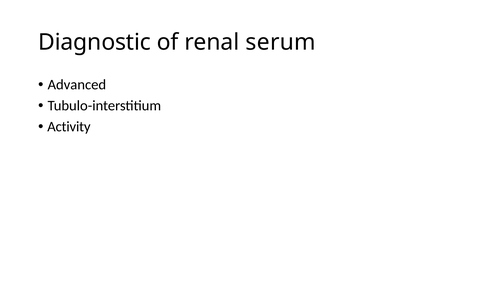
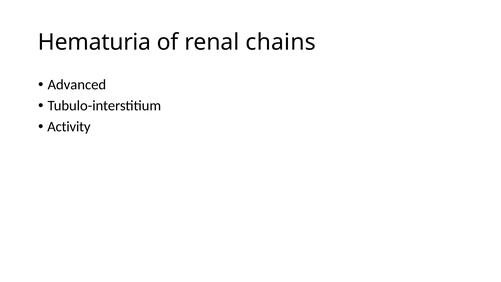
Diagnostic: Diagnostic -> Hematuria (95, 42)
serum: serum -> chains (281, 42)
